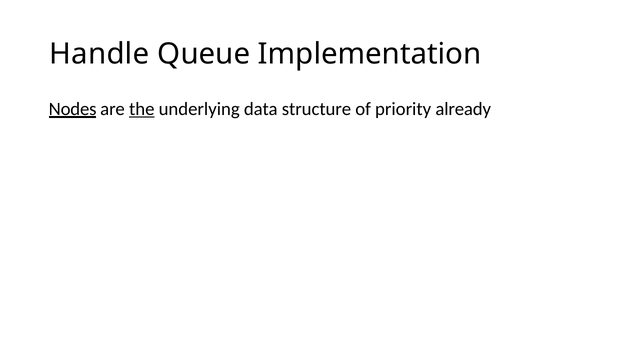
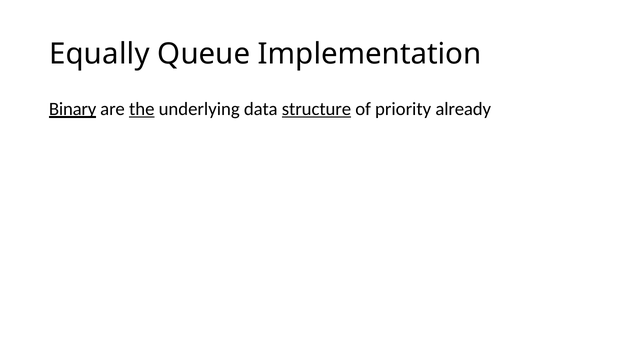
Handle: Handle -> Equally (99, 54)
Nodes: Nodes -> Binary (73, 109)
structure underline: none -> present (316, 109)
